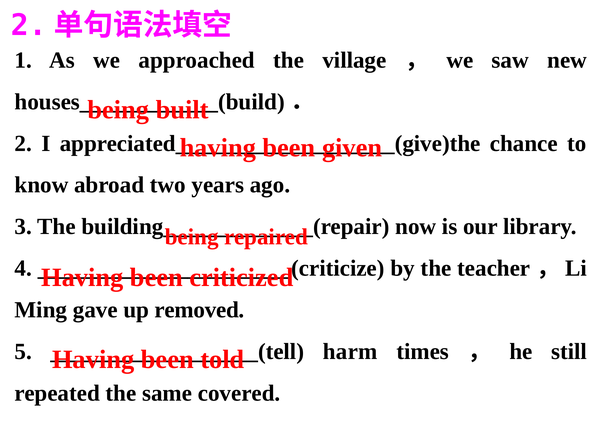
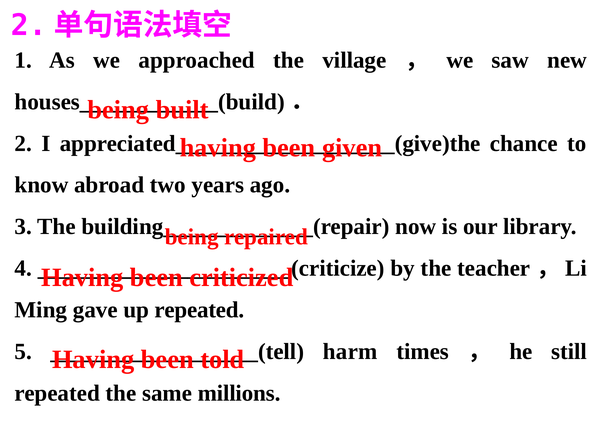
up removed: removed -> repeated (199, 310)
covered: covered -> millions (239, 393)
